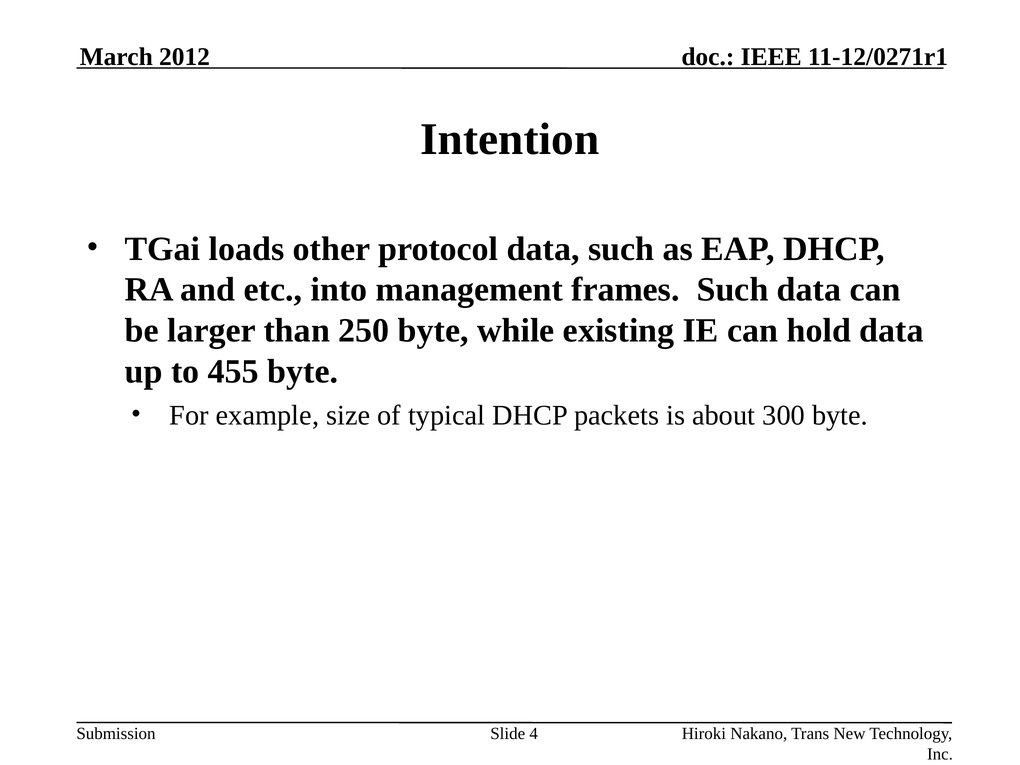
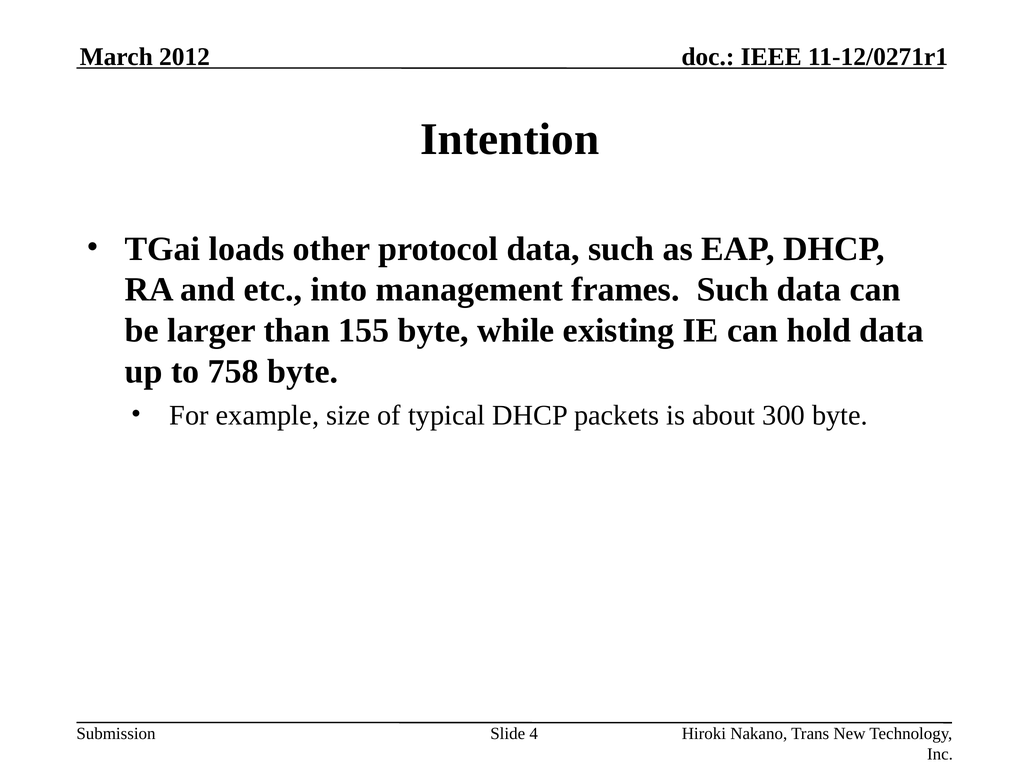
250: 250 -> 155 (364, 331)
455: 455 -> 758 (233, 371)
